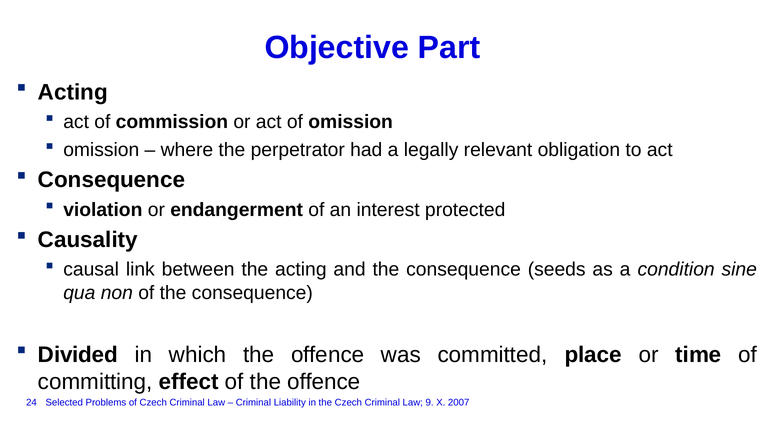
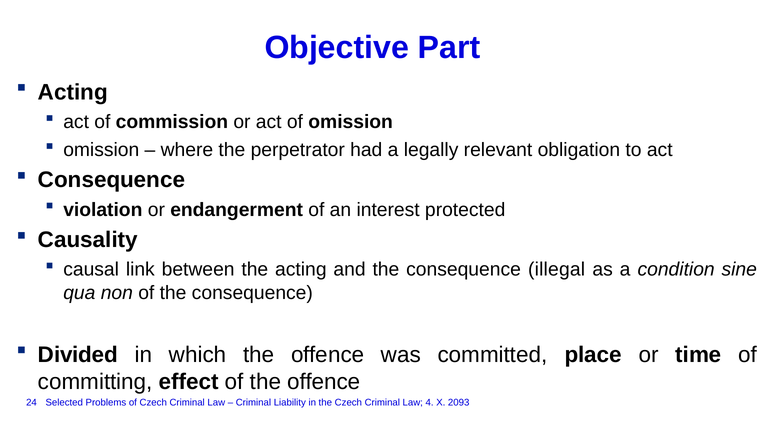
seeds: seeds -> illegal (557, 269)
9: 9 -> 4 (430, 402)
2007: 2007 -> 2093 (459, 402)
